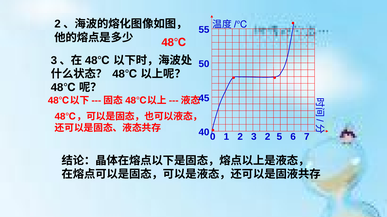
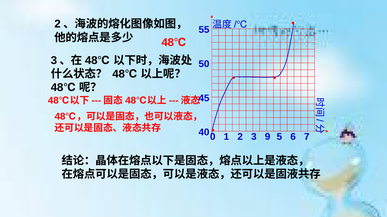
3 2: 2 -> 9 (268, 137)
